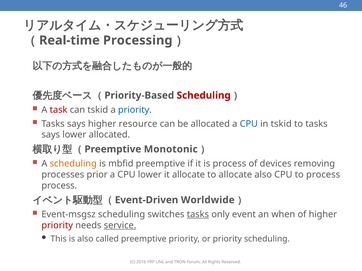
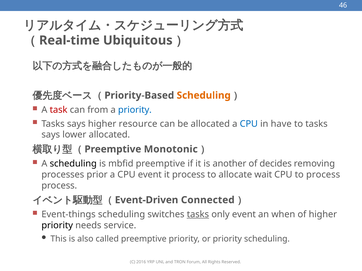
Processing: Processing -> Ubiquitous (138, 40)
Scheduling colour: red -> orange (204, 96)
can tskid: tskid -> from (98, 110)
in tskid: tskid -> have (281, 124)
scheduling colour: orange -> black (73, 164)
is process: process -> another (229, 164)
devices: devices -> decides (276, 164)
CPU lower: lower -> event (150, 175)
it allocate: allocate -> process (189, 175)
allocate also: also -> wait (263, 175)
Worldwide: Worldwide -> Connected (208, 200)
Event-msgsz: Event-msgsz -> Event-things (69, 215)
priority colour: red -> black (57, 226)
service underline: present -> none (120, 226)
